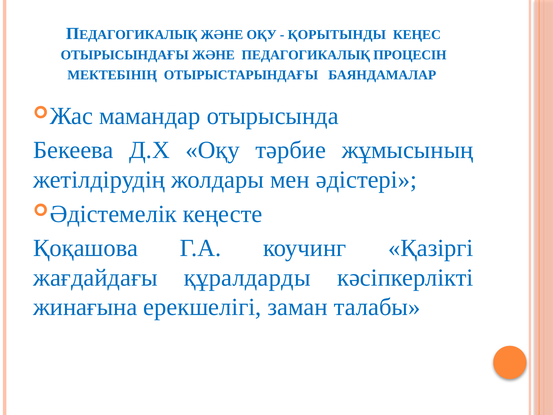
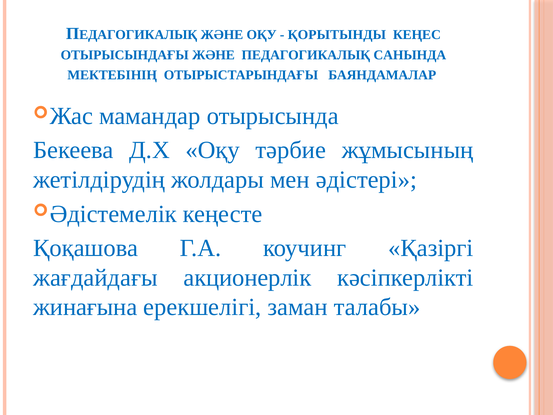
ПРОЦЕСІН: ПРОЦЕСІН -> САНЫНДА (410, 55)
құралдарды: құралдарды -> акционерлік (247, 277)
